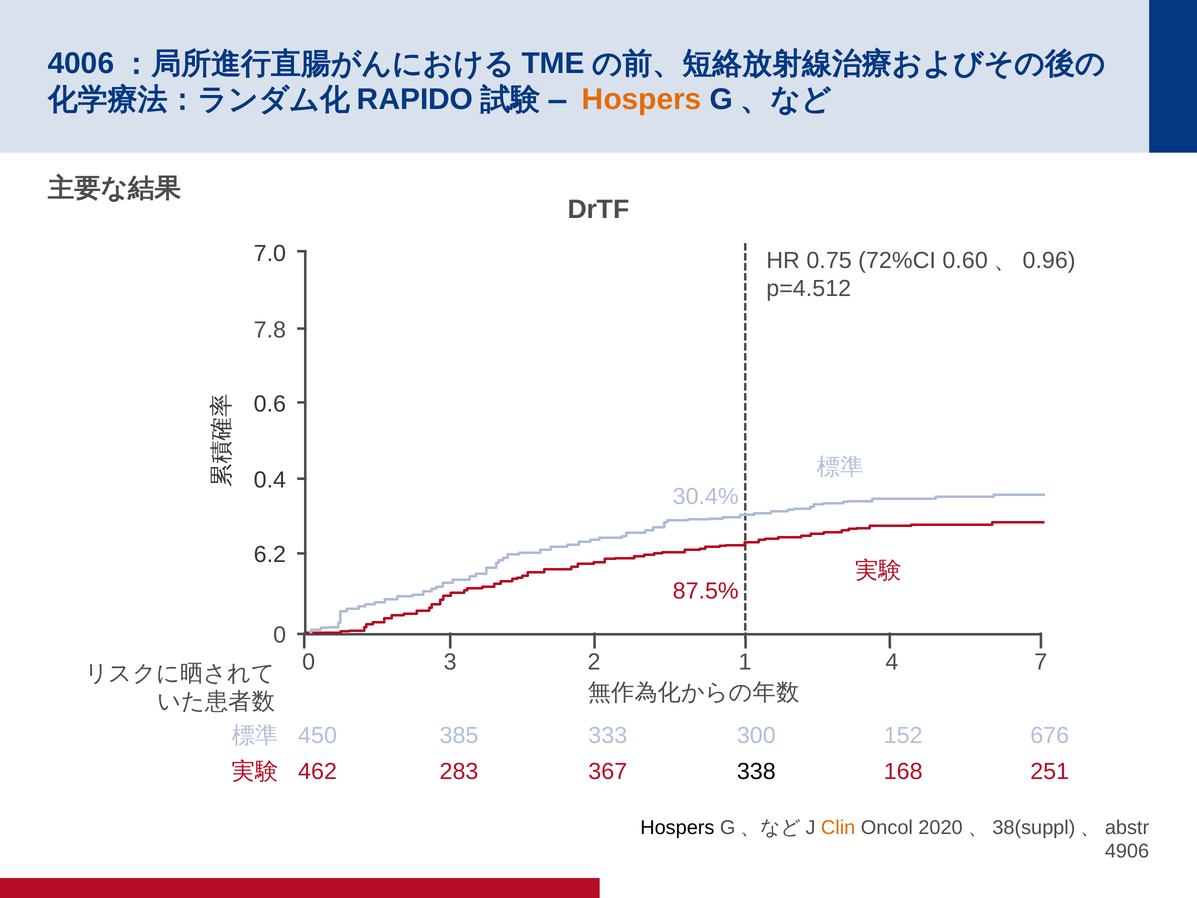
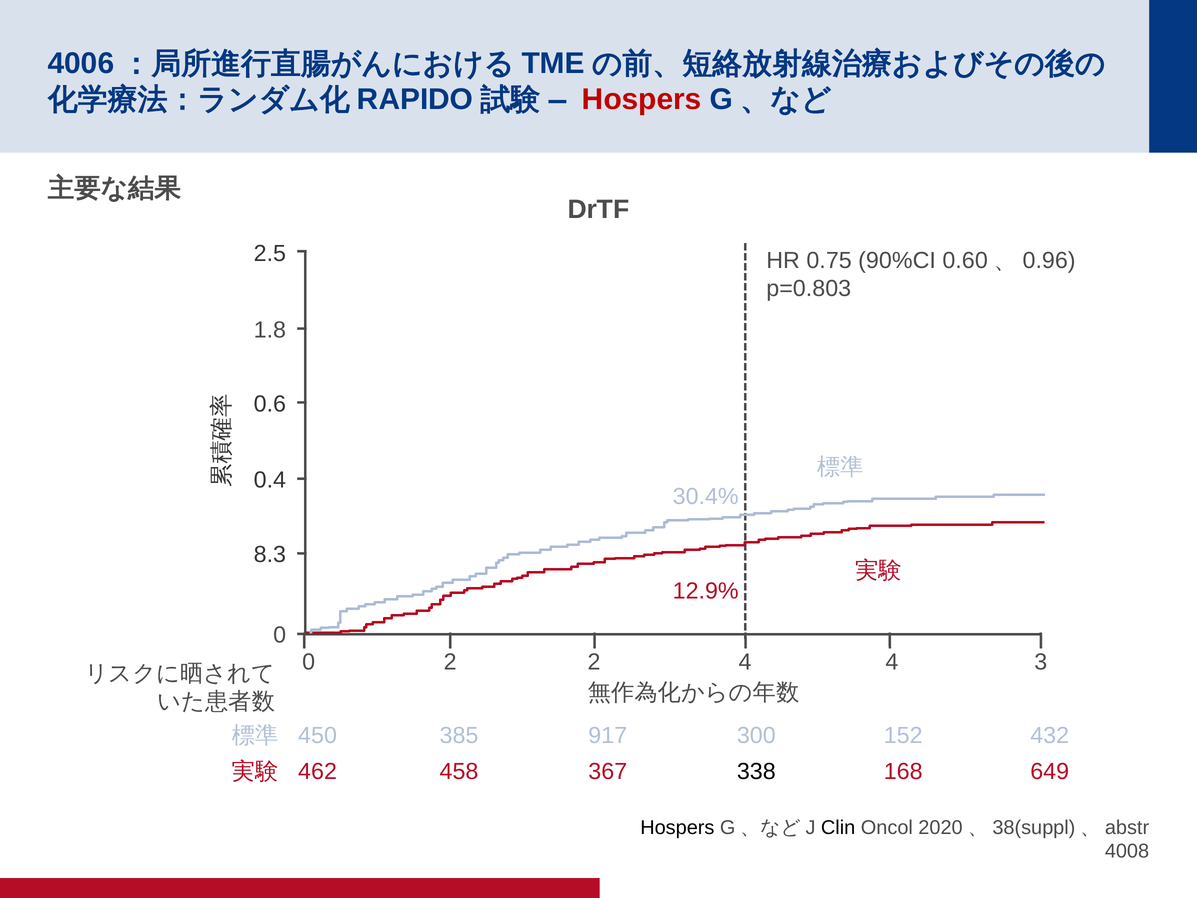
Hospers colour: orange -> red (642, 99)
7.0: 7.0 -> 2.5 (270, 254)
72%CI: 72%CI -> 90%CI (897, 261)
p=4.512: p=4.512 -> p=0.803 (809, 289)
7.8: 7.8 -> 1.8 (270, 330)
6.2: 6.2 -> 8.3 (270, 555)
87.5%: 87.5% -> 12.9% (706, 591)
0 3: 3 -> 2 (450, 662)
2 1: 1 -> 4 (745, 662)
7: 7 -> 3 (1041, 662)
333: 333 -> 917 (608, 735)
676: 676 -> 432 (1050, 735)
283: 283 -> 458 (459, 771)
251: 251 -> 649 (1050, 771)
Clin colour: orange -> black (838, 827)
4906: 4906 -> 4008 (1127, 851)
